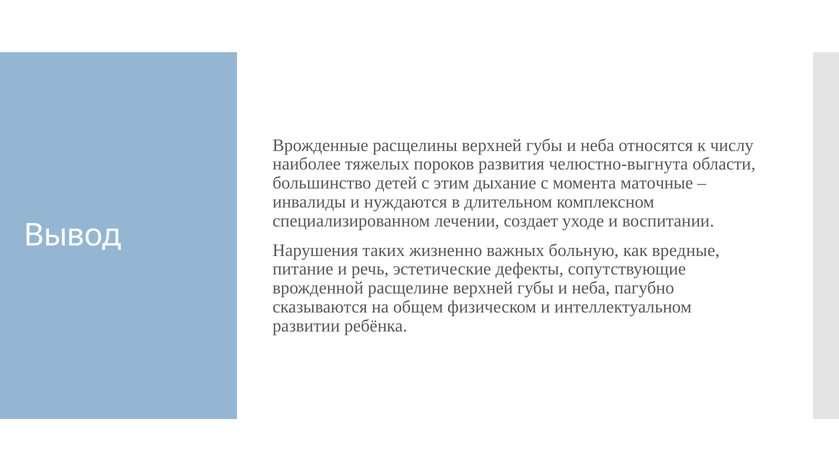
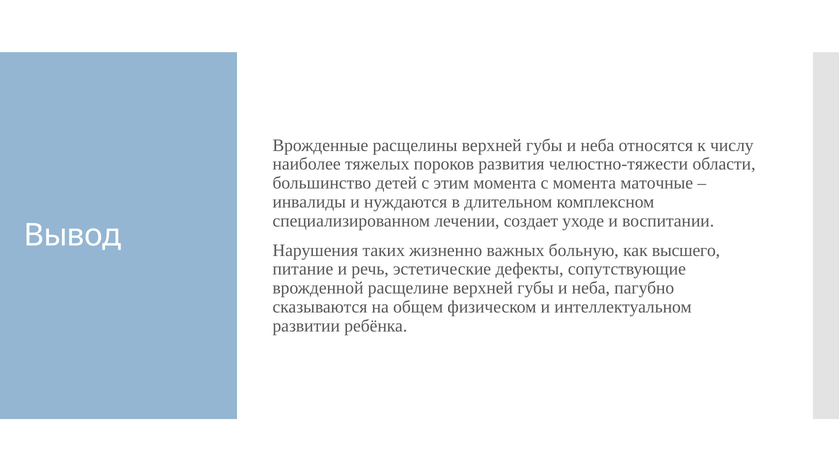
челюстно-выгнута: челюстно-выгнута -> челюстно-тяжести (618, 164)
этим дыхание: дыхание -> момента (505, 183)
вредные: вредные -> высшего (686, 250)
